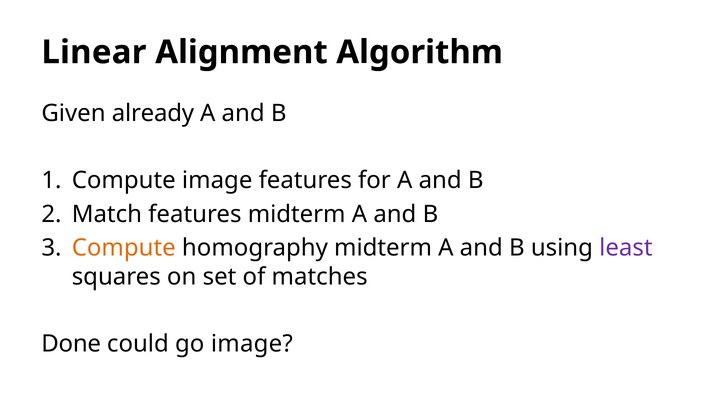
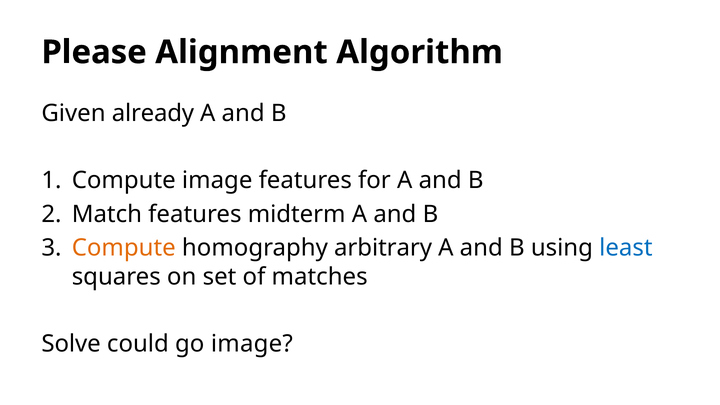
Linear: Linear -> Please (94, 52)
homography midterm: midterm -> arbitrary (383, 248)
least colour: purple -> blue (626, 248)
Done: Done -> Solve (71, 344)
